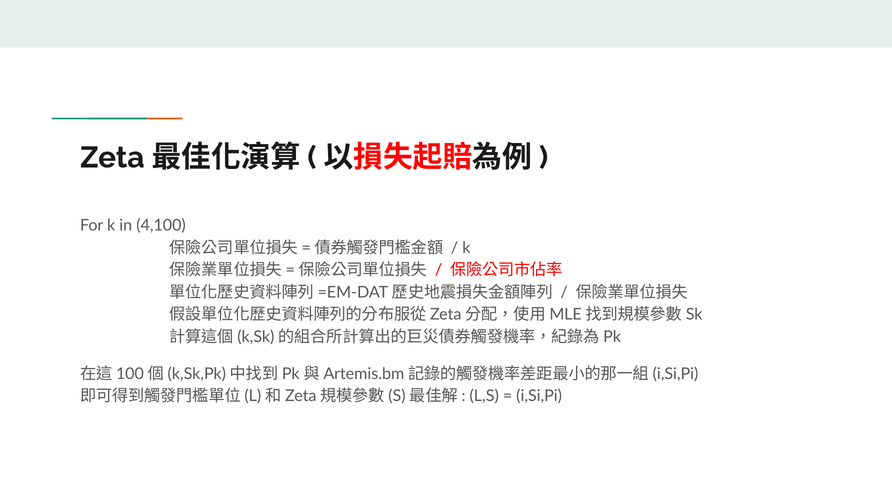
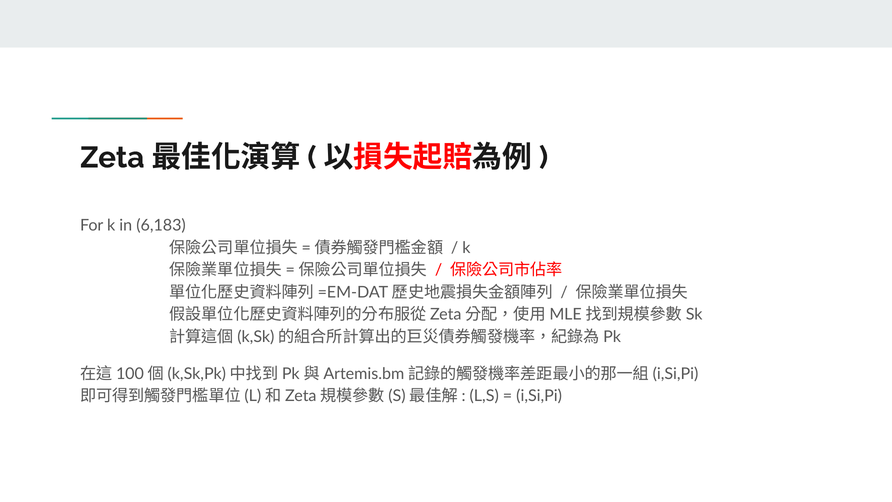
4,100: 4,100 -> 6,183 (161, 225)
